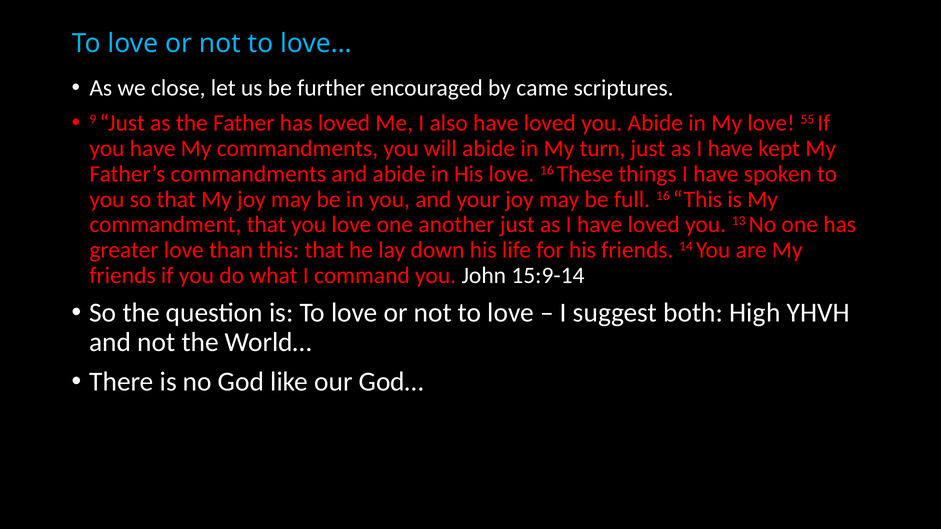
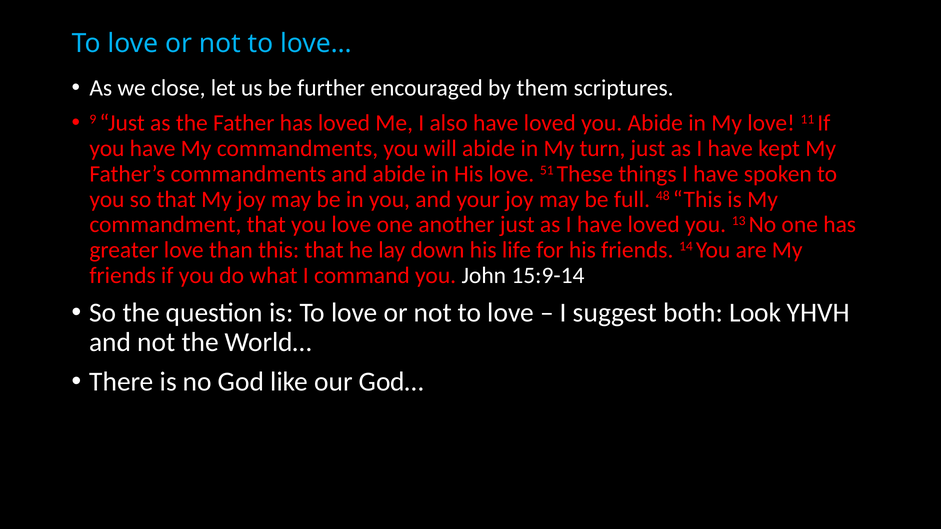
came: came -> them (542, 88)
55: 55 -> 11 (807, 119)
love 16: 16 -> 51 (547, 170)
full 16: 16 -> 48 (663, 196)
High: High -> Look (755, 313)
